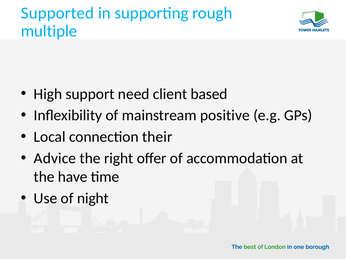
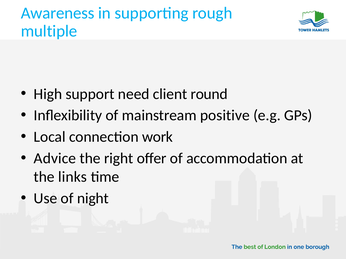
Supported: Supported -> Awareness (58, 13)
based: based -> round (209, 94)
their: their -> work (157, 137)
have: have -> links (73, 177)
